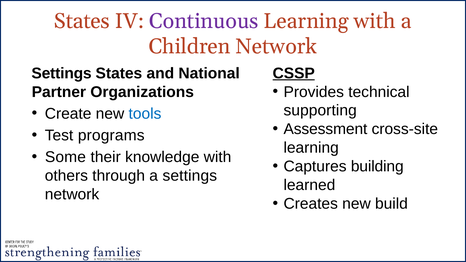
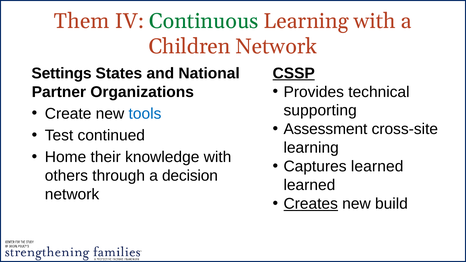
States: States -> Them (82, 21)
Continuous colour: purple -> green (204, 21)
programs: programs -> continued (111, 135)
Some: Some -> Home (66, 157)
Captures building: building -> learned (377, 166)
a settings: settings -> decision (190, 176)
Creates underline: none -> present (311, 204)
